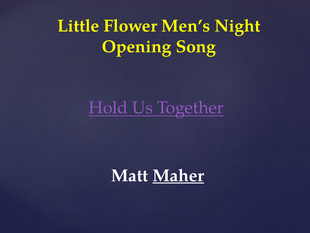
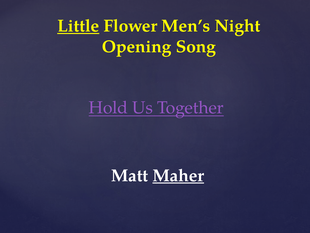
Little underline: none -> present (78, 26)
